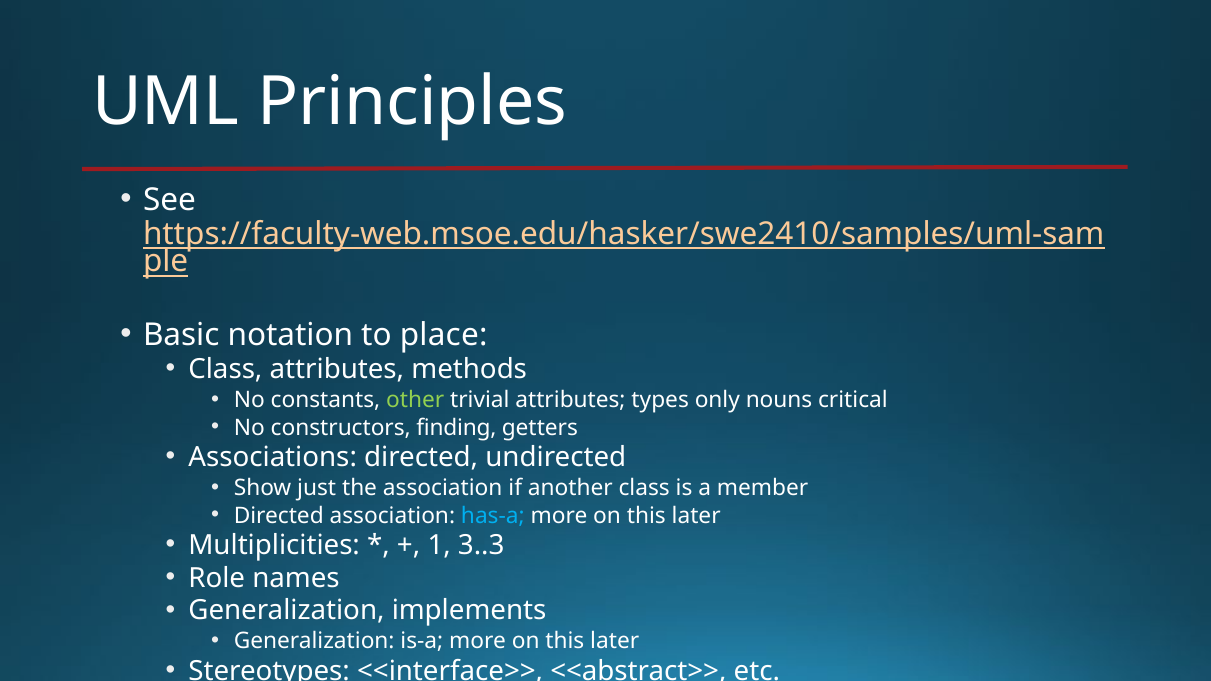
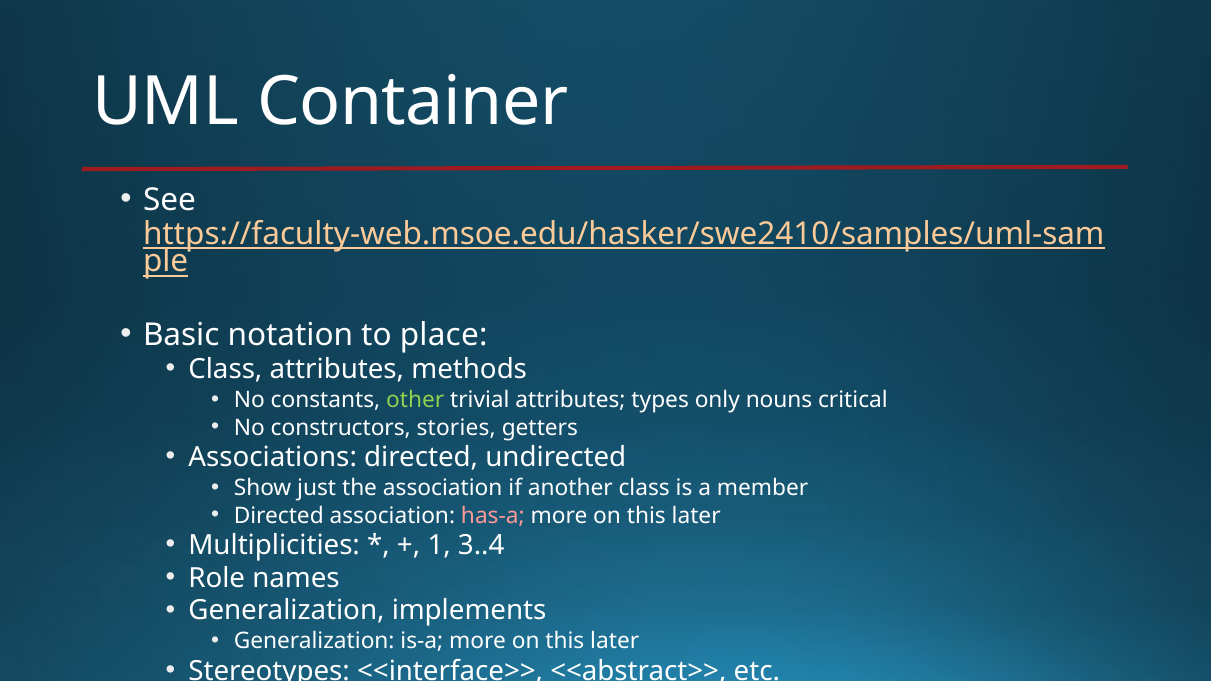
Principles: Principles -> Container (413, 102)
finding: finding -> stories (456, 428)
has-a colour: light blue -> pink (493, 516)
3..3: 3..3 -> 3..4 (481, 546)
